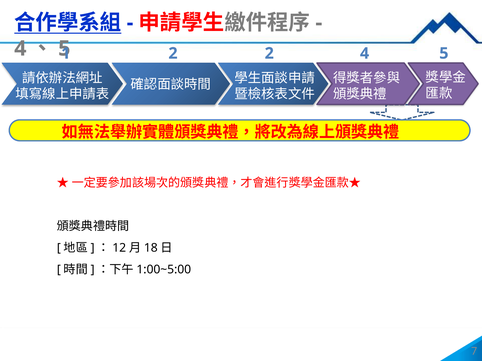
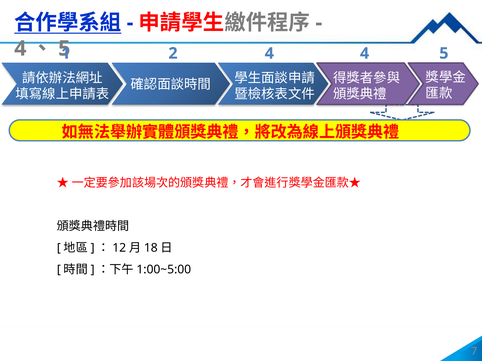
2 2: 2 -> 4 (269, 53)
